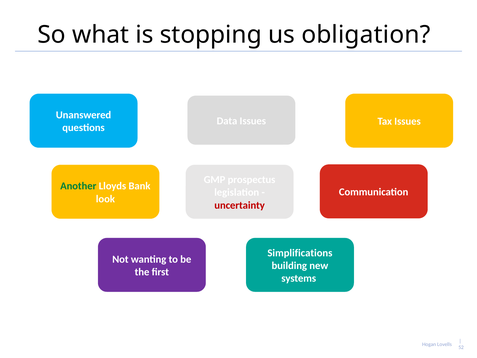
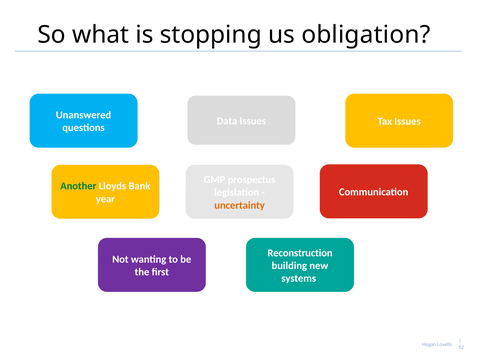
look: look -> year (105, 199)
uncertainty colour: red -> orange (240, 205)
Simplifications: Simplifications -> Reconstruction (300, 253)
